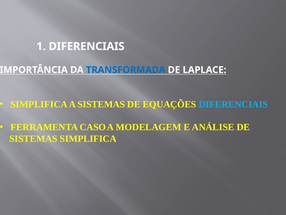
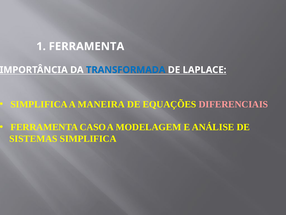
1 DIFERENCIAIS: DIFERENCIAIS -> FERRAMENTA (86, 46)
A SISTEMAS: SISTEMAS -> MANEIRA (101, 104)
DIFERENCIAIS colour: light blue -> pink (233, 104)
